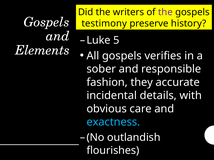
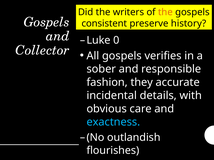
the colour: purple -> orange (165, 12)
testimony: testimony -> consistent (104, 24)
5: 5 -> 0 (116, 40)
Elements: Elements -> Collector (42, 50)
